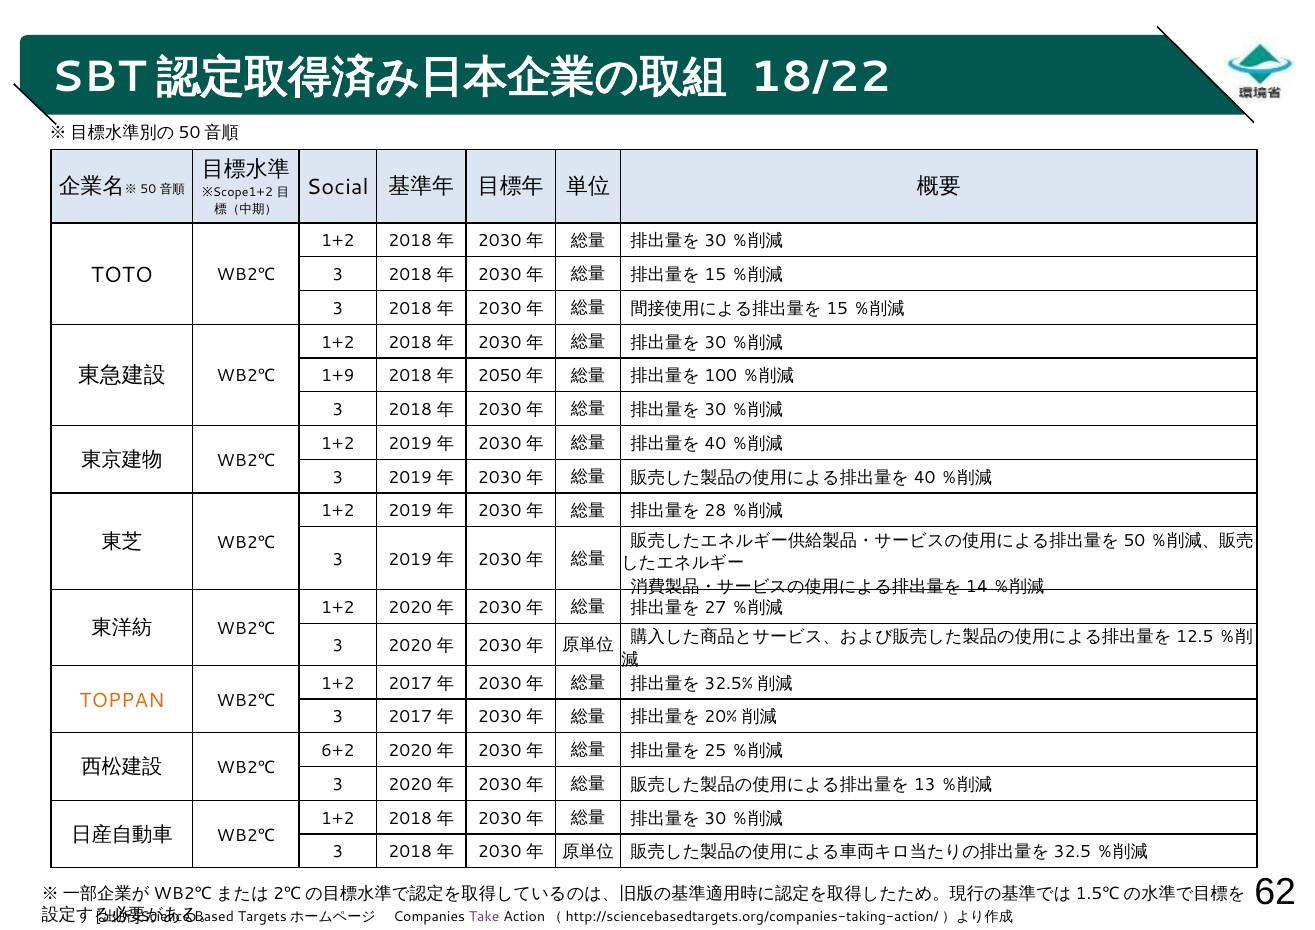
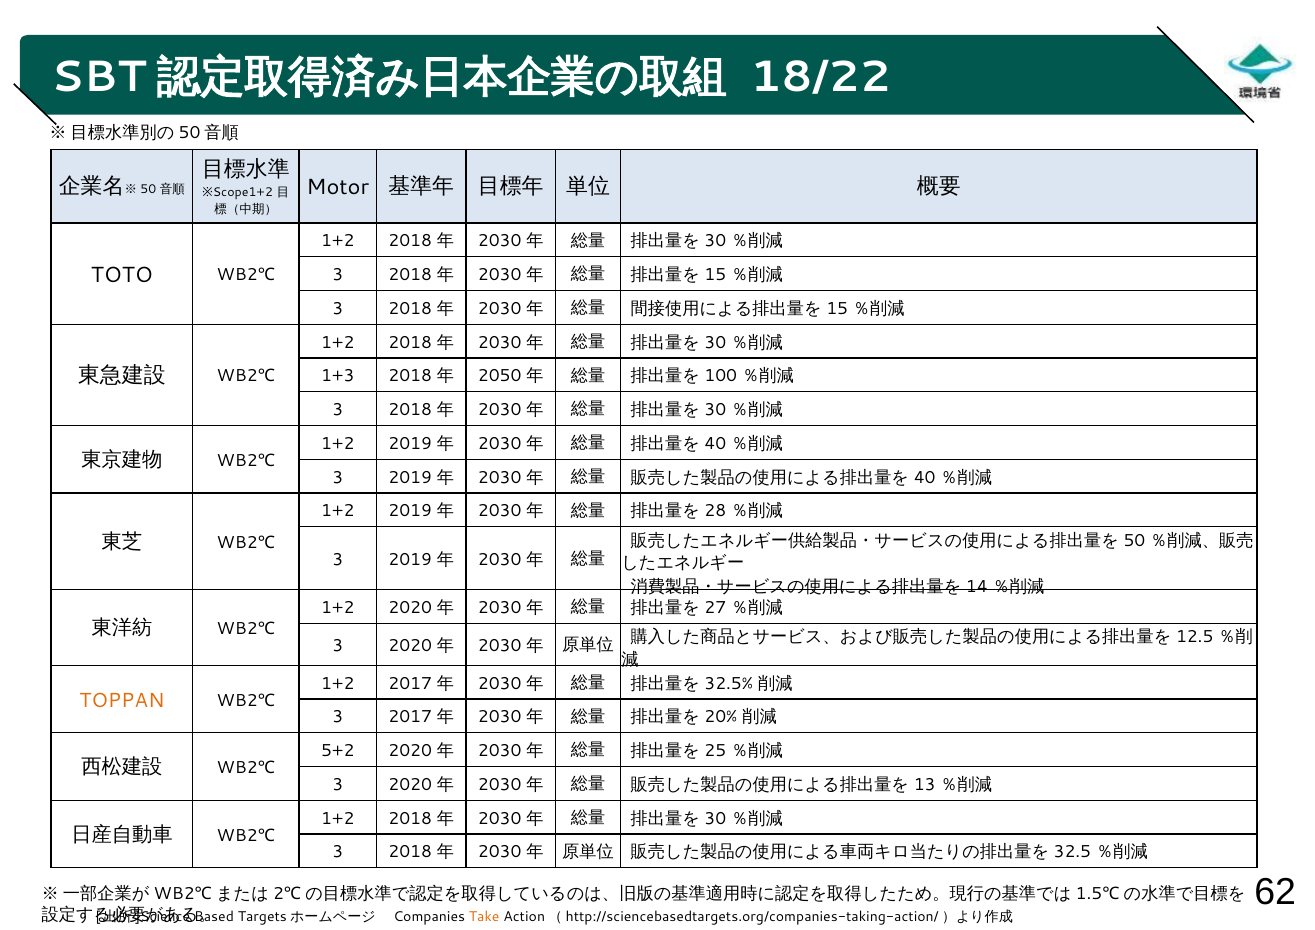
Social: Social -> Motor (338, 187)
1+9: 1+9 -> 1+3 (338, 376)
6+2: 6+2 -> 5+2 (338, 751)
Take colour: purple -> orange (484, 916)
